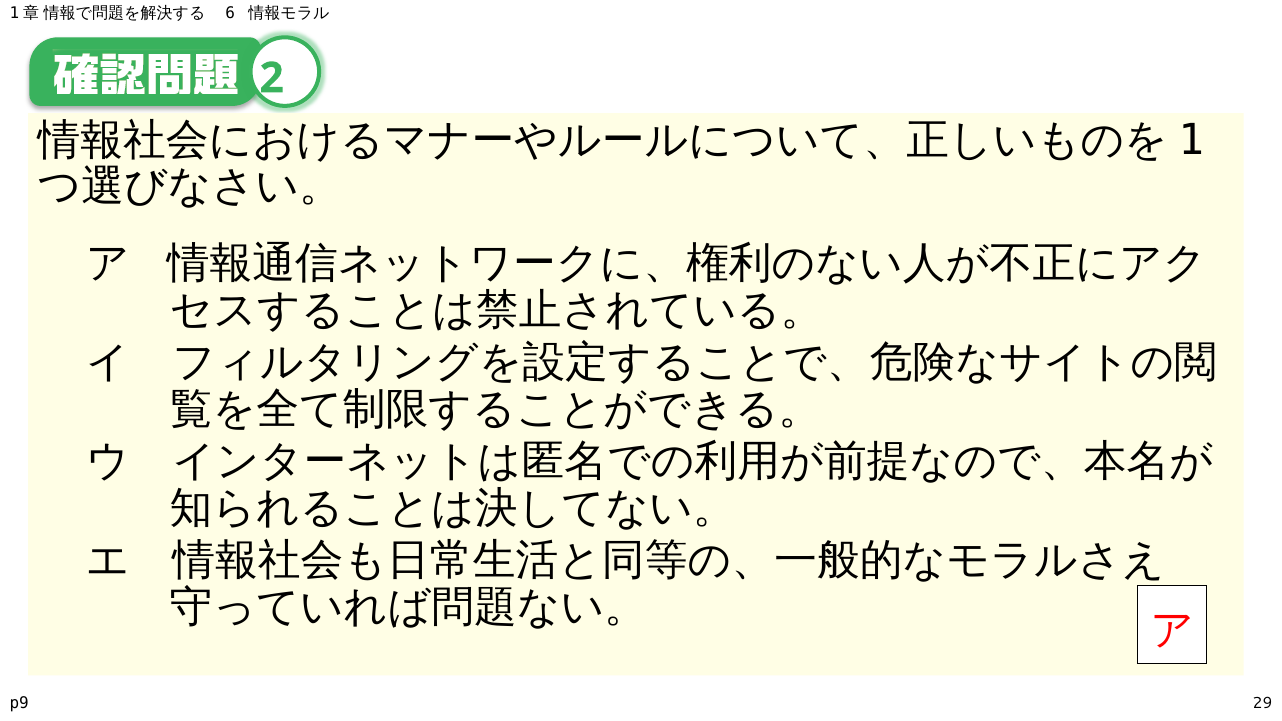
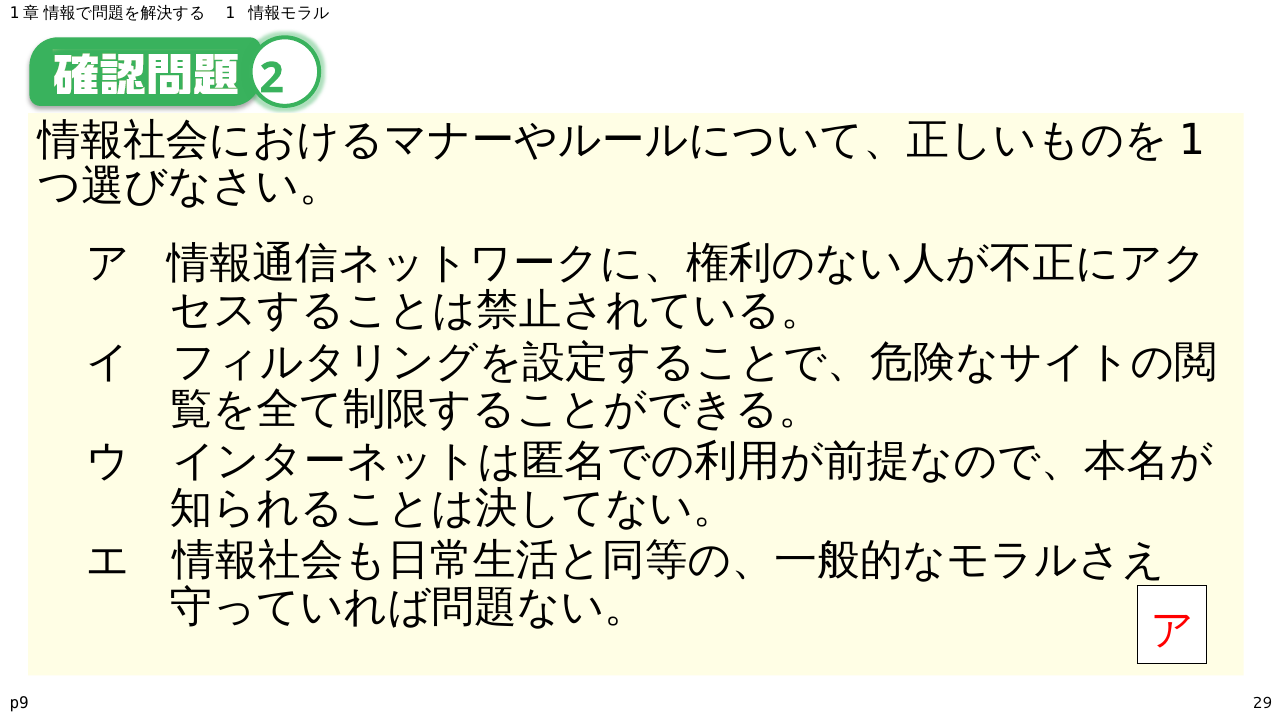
6: 6 -> 1 (230, 13)
